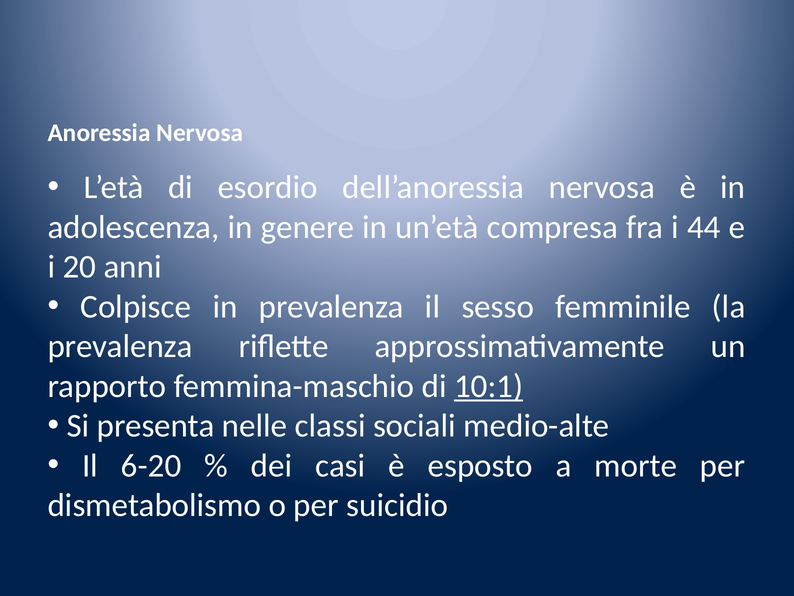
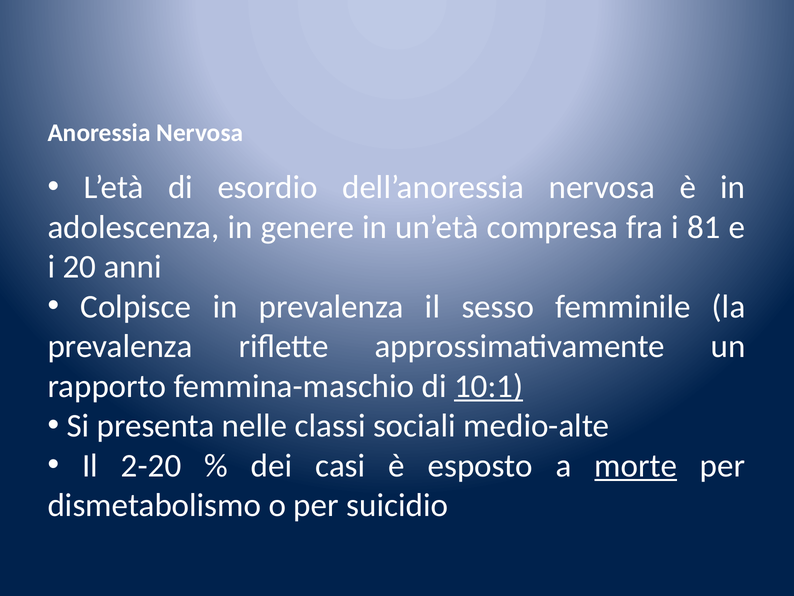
44: 44 -> 81 (704, 227)
6-20: 6-20 -> 2-20 (151, 465)
morte underline: none -> present (636, 465)
